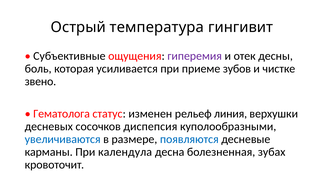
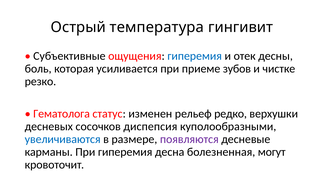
гиперемия colour: purple -> blue (195, 56)
звено: звено -> резко (40, 82)
линия: линия -> редко (231, 114)
появляются colour: blue -> purple (189, 139)
При календула: календула -> гиперемия (125, 152)
зубах: зубах -> могут (272, 152)
